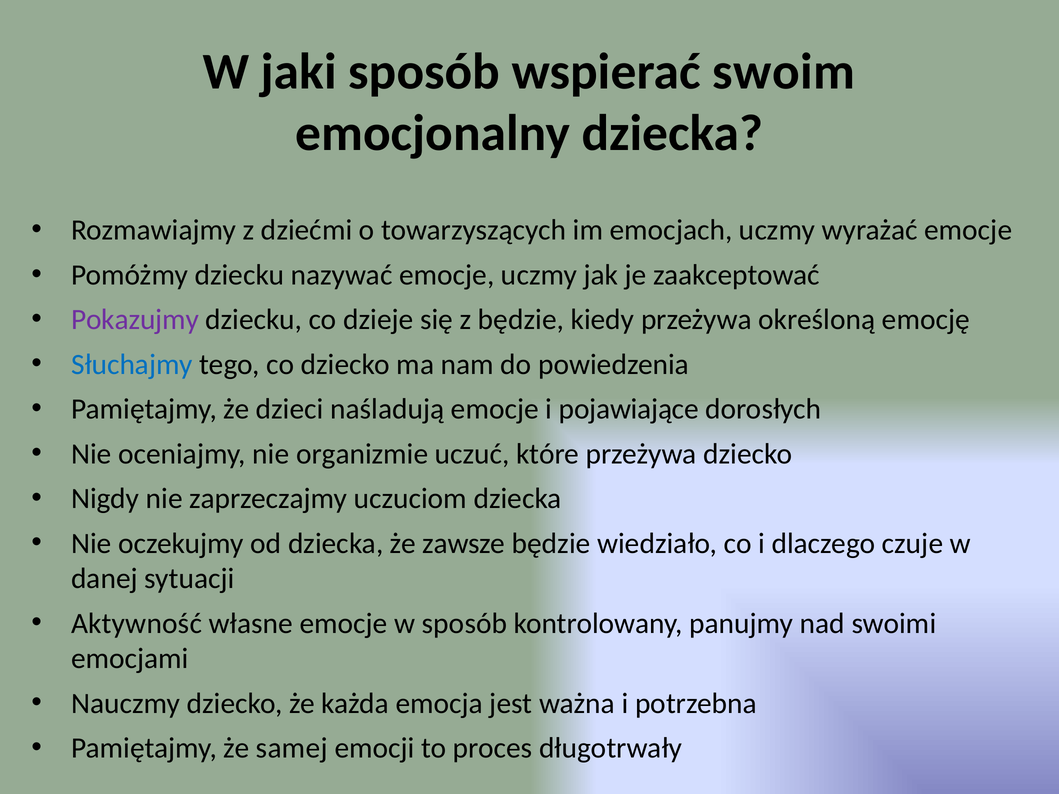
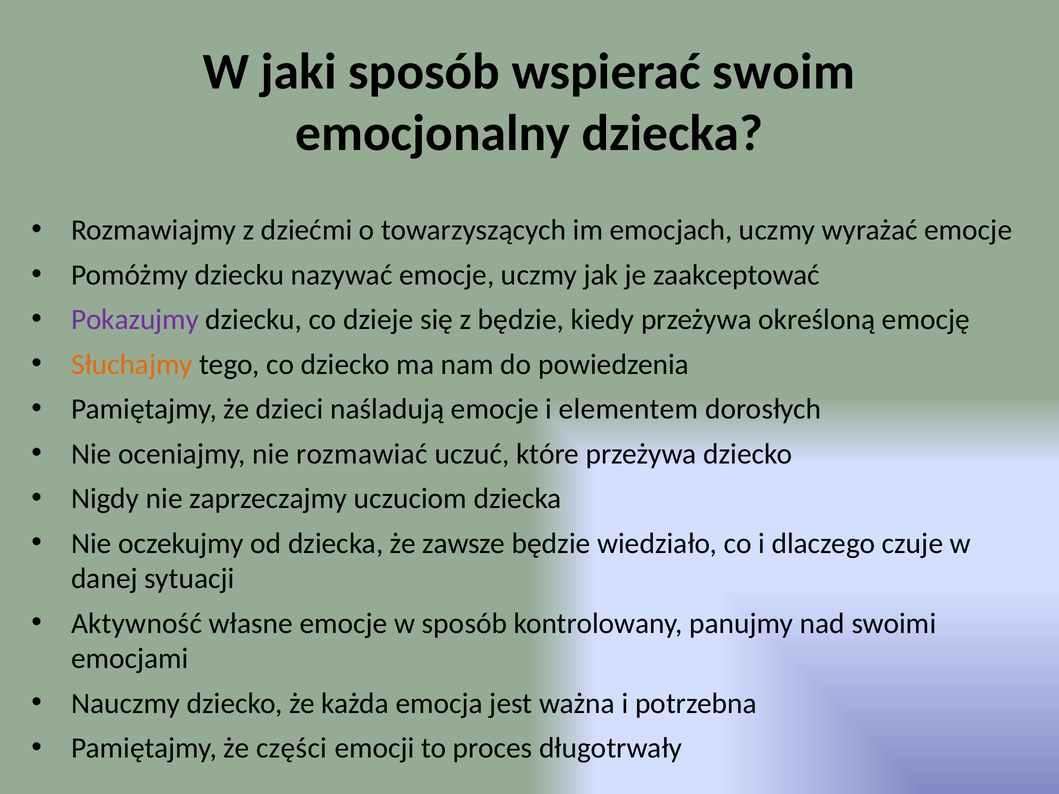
Słuchajmy colour: blue -> orange (132, 365)
pojawiające: pojawiające -> elementem (629, 409)
organizmie: organizmie -> rozmawiać (362, 454)
samej: samej -> części (292, 748)
